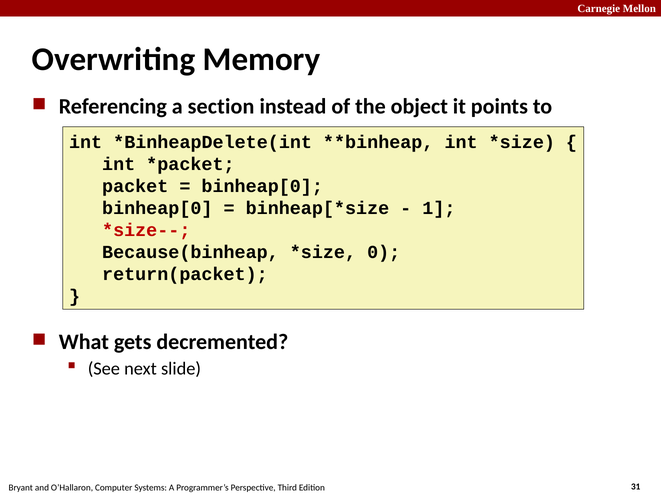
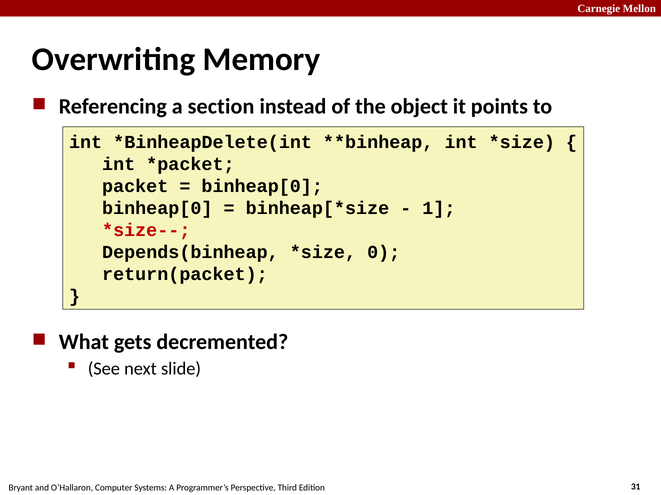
Because(binheap: Because(binheap -> Depends(binheap (190, 253)
